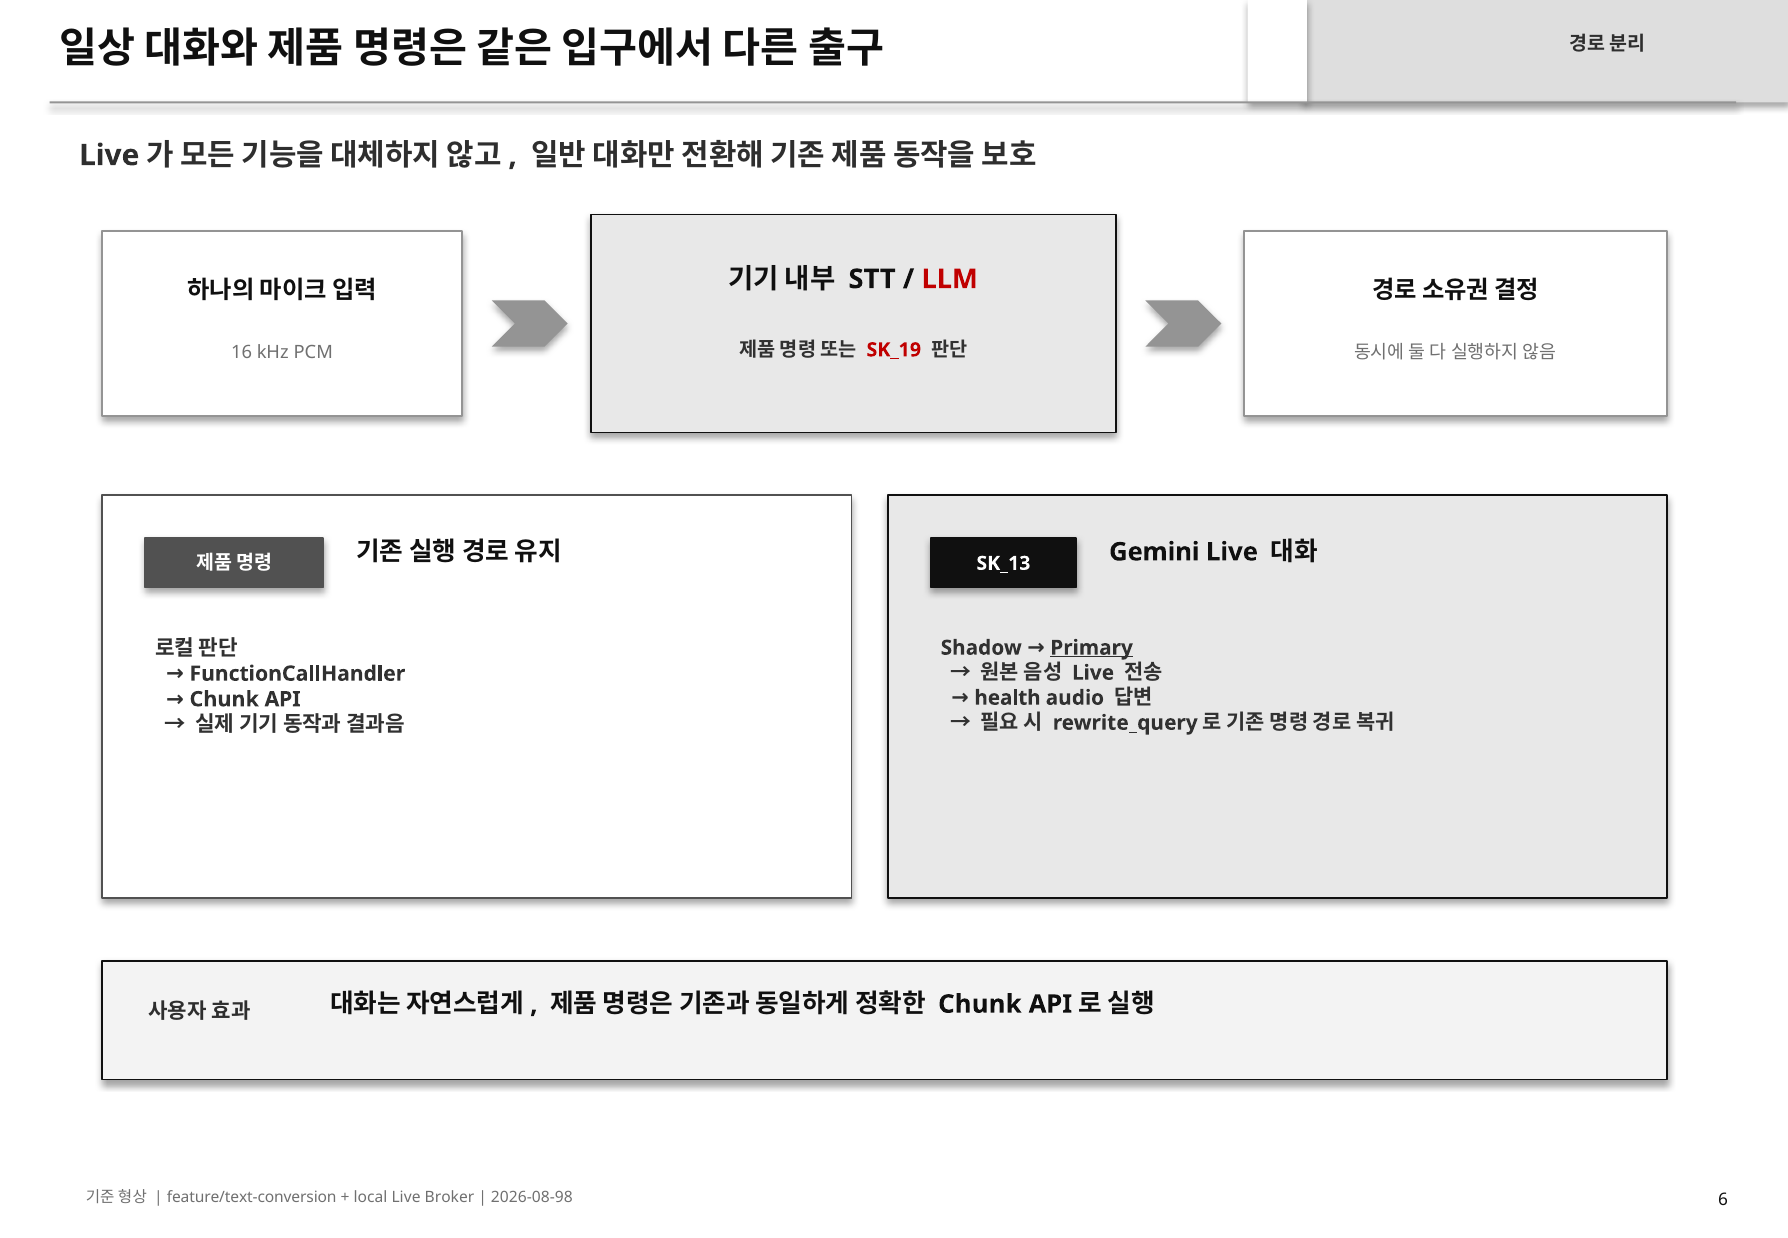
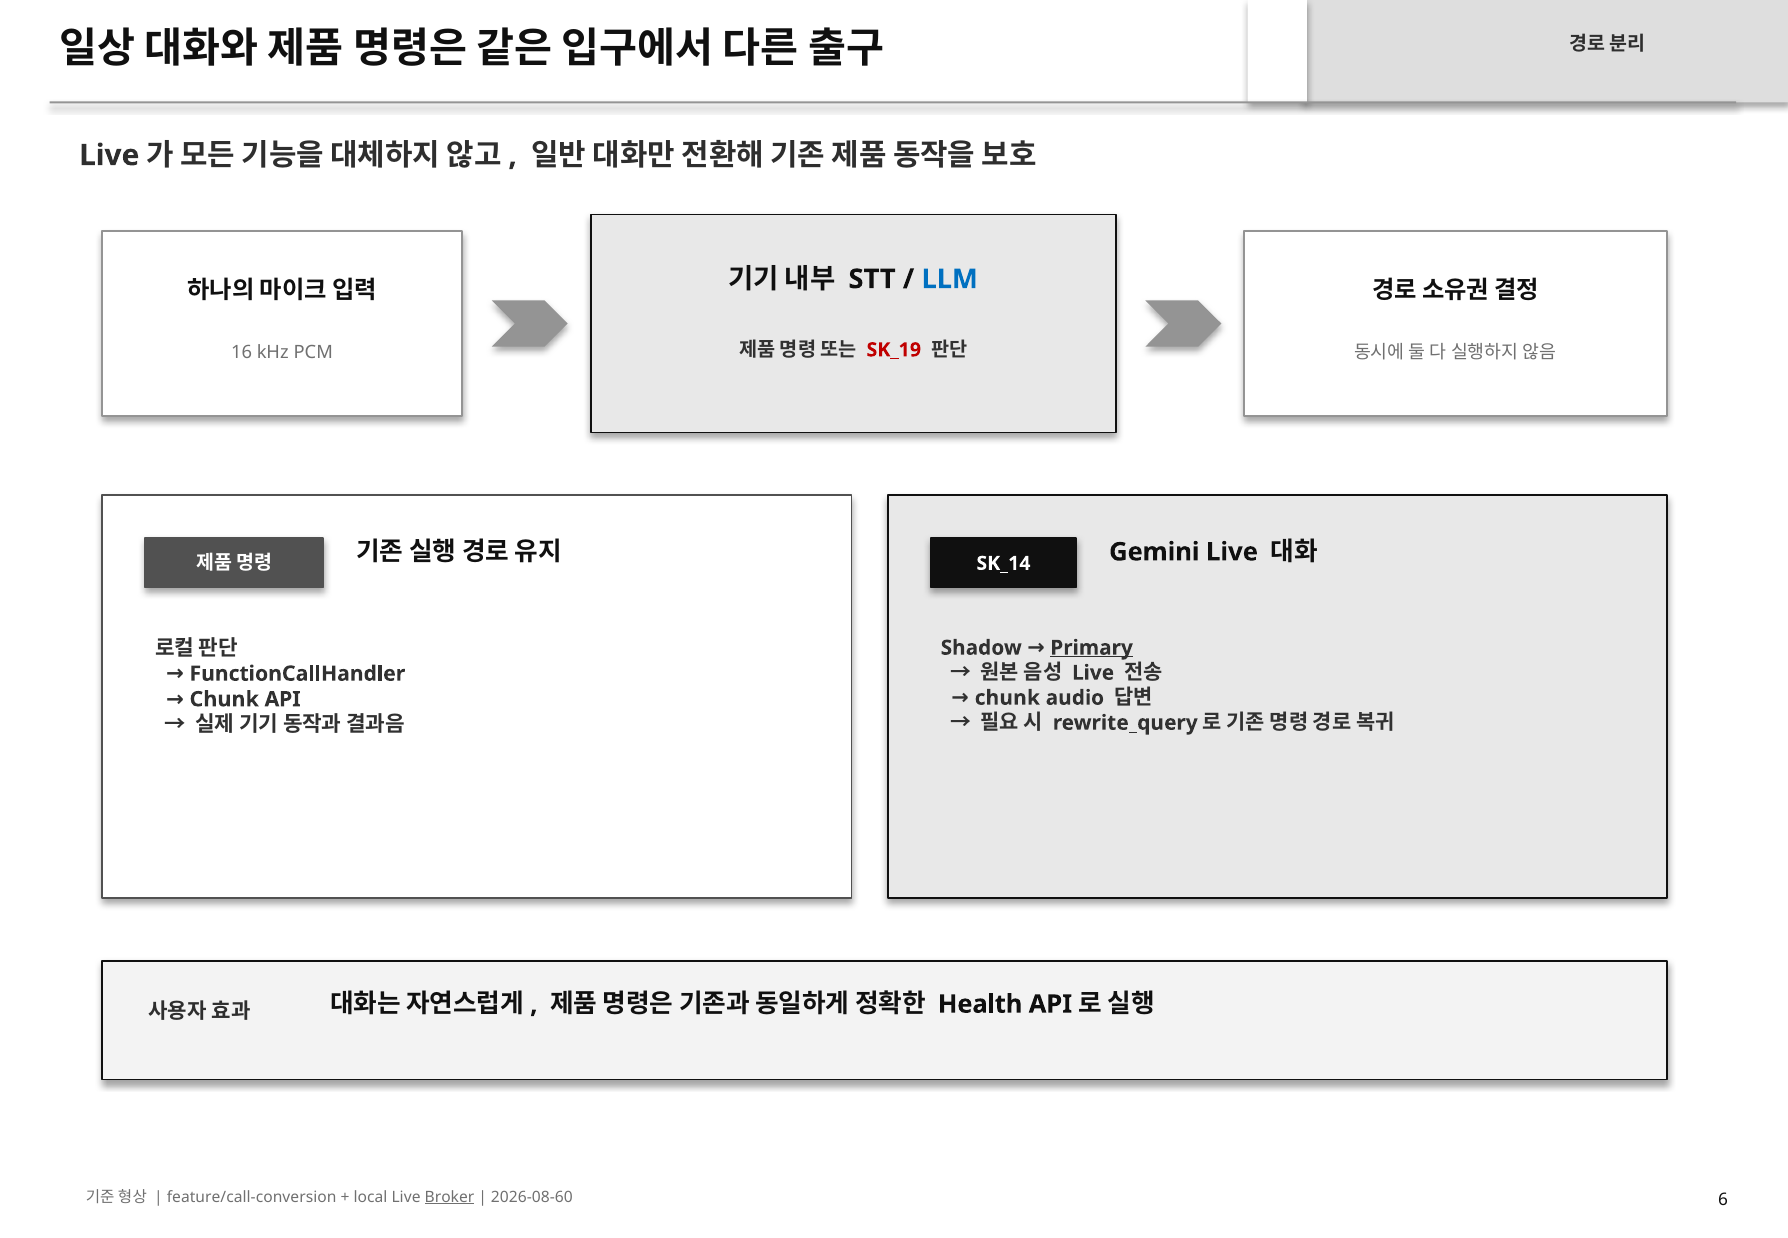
LLM colour: red -> blue (950, 279)
SK_13: SK_13 -> SK_14 (1003, 563)
health: health -> chunk (1007, 698)
Chunk: Chunk -> Health (980, 1004)
feature/text-conversion: feature/text-conversion -> feature/call-conversion (252, 1197)
Broker underline: none -> present (449, 1197)
2026-08-98: 2026-08-98 -> 2026-08-60 (532, 1197)
